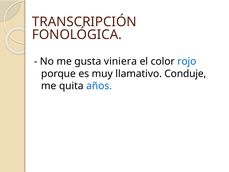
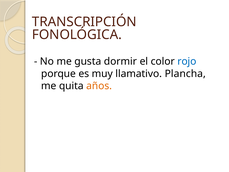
viniera: viniera -> dormir (120, 61)
Conduje: Conduje -> Plancha (185, 74)
años colour: blue -> orange (99, 86)
